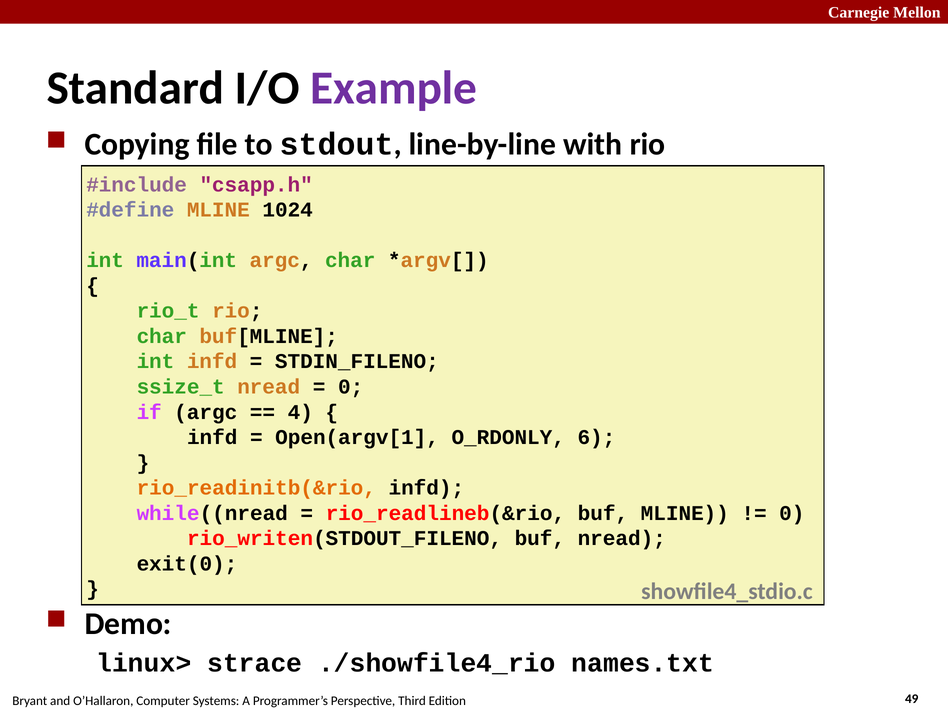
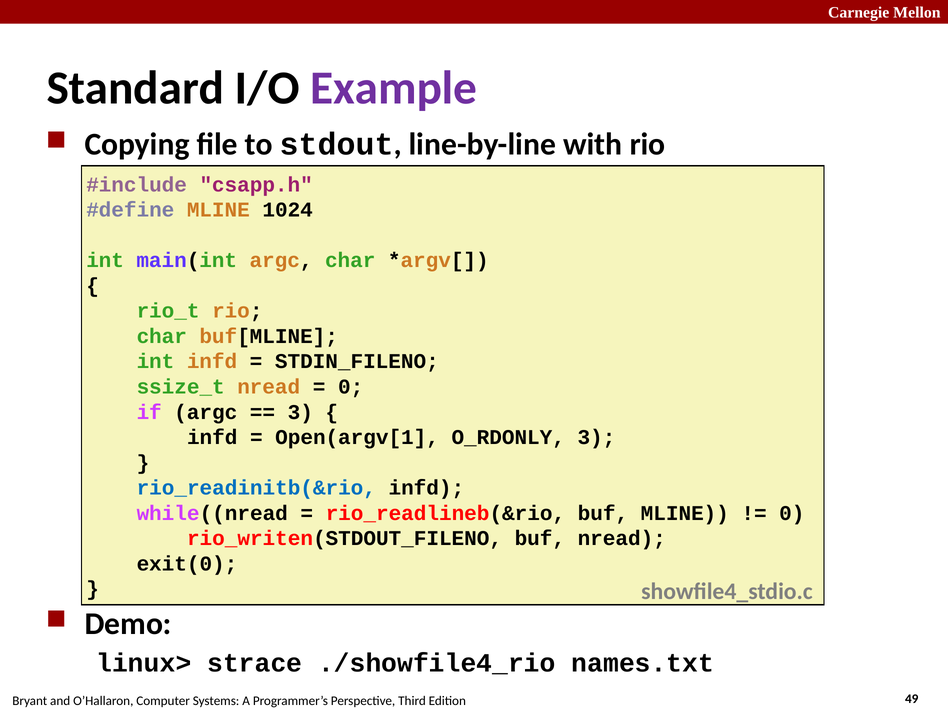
4: 4 -> 3 (300, 412)
O_RDONLY 6: 6 -> 3 (596, 437)
rio_readinitb(&rio colour: orange -> blue (256, 488)
